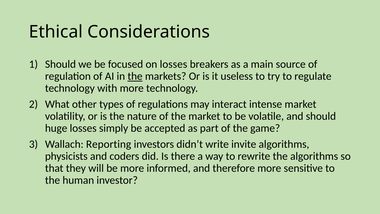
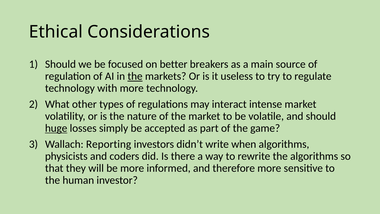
on losses: losses -> better (174, 64)
huge underline: none -> present (56, 128)
invite: invite -> when (244, 144)
